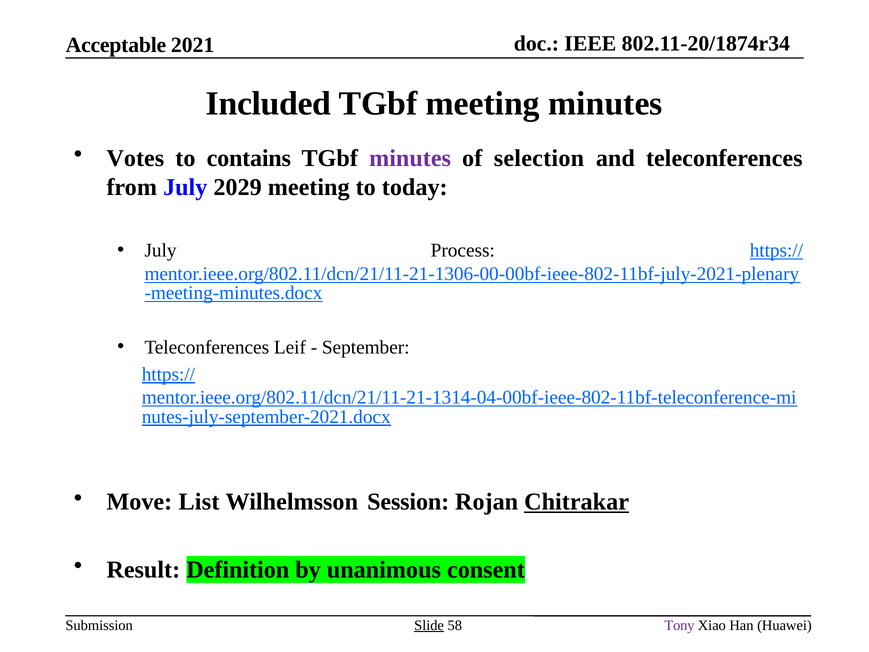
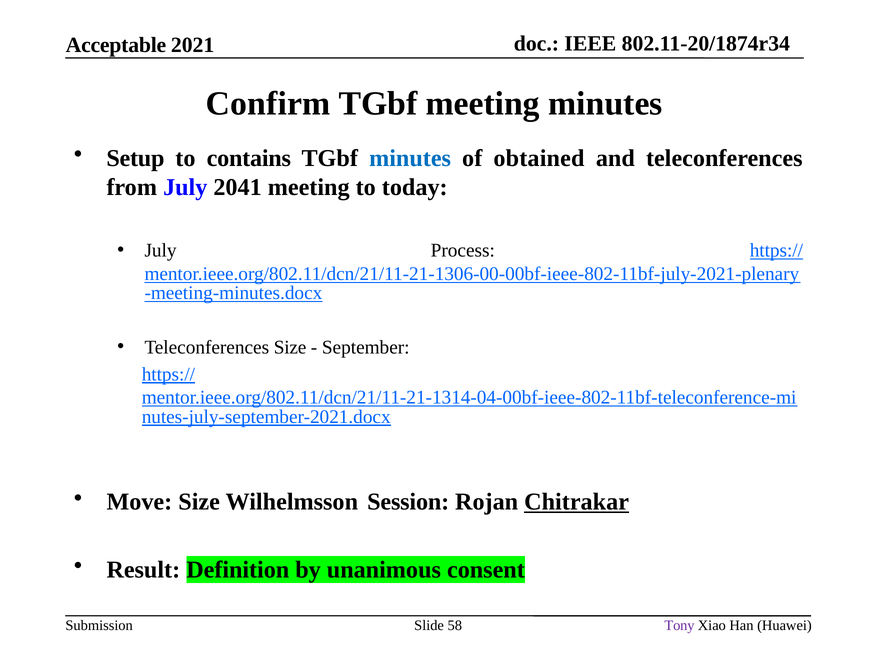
Included: Included -> Confirm (268, 104)
Votes: Votes -> Setup (135, 158)
minutes colour: purple -> blue (410, 158)
selection: selection -> obtained (539, 158)
2029: 2029 -> 2041 (238, 187)
Teleconferences Leif: Leif -> Size (290, 347)
Move List: List -> Size (199, 502)
Slide underline: present -> none (429, 625)
